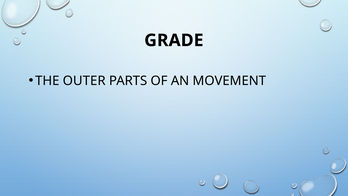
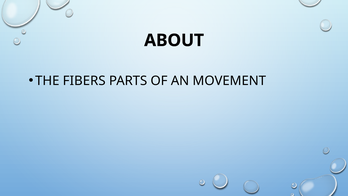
GRADE: GRADE -> ABOUT (174, 40)
OUTER: OUTER -> FIBERS (84, 81)
